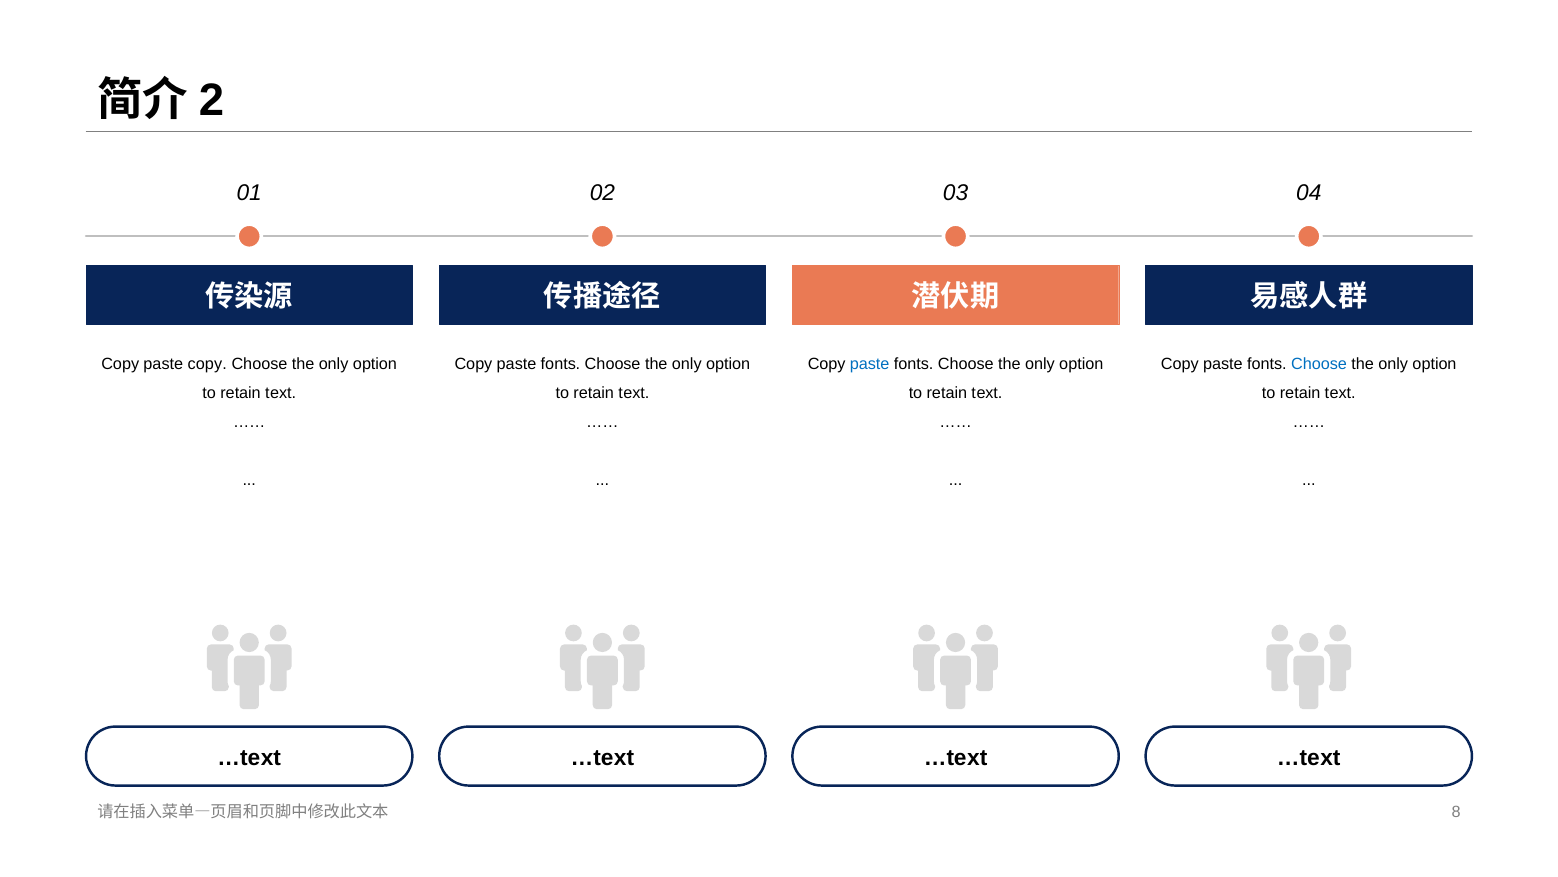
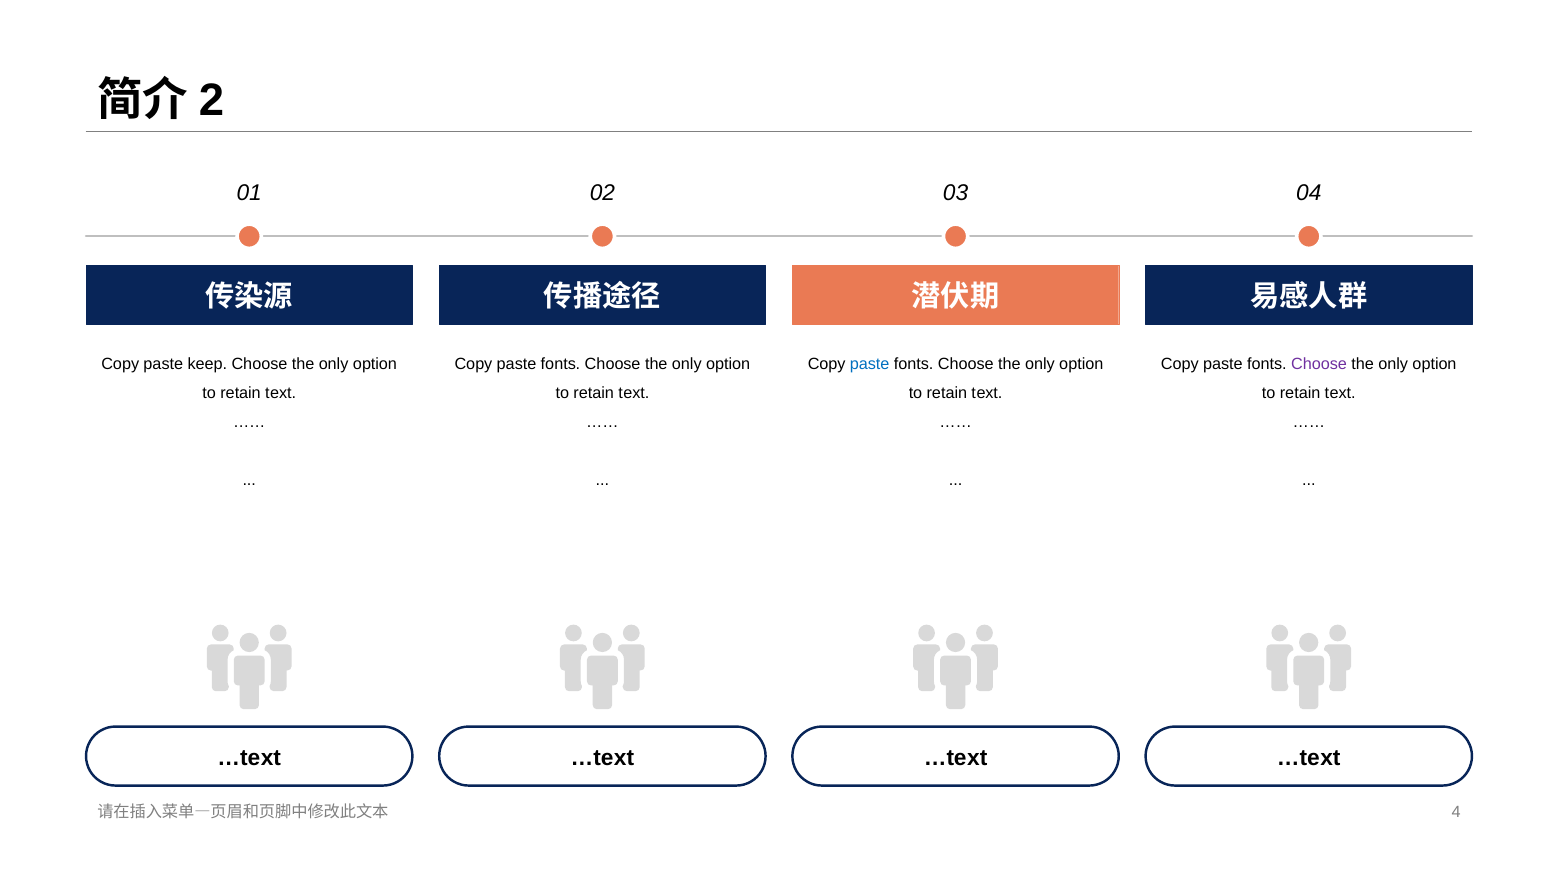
paste copy: copy -> keep (207, 363)
Choose colour: blue -> purple (1319, 363)
8: 8 -> 4 (1456, 812)
